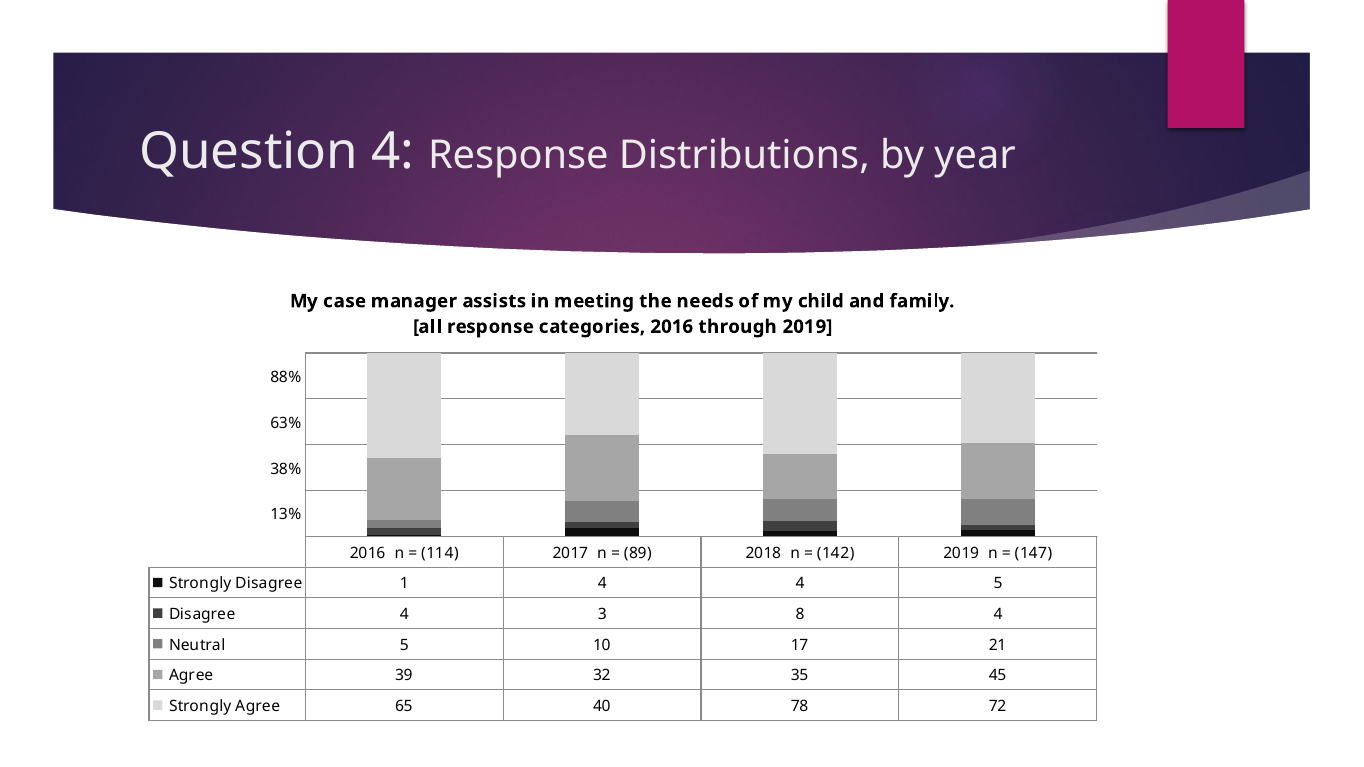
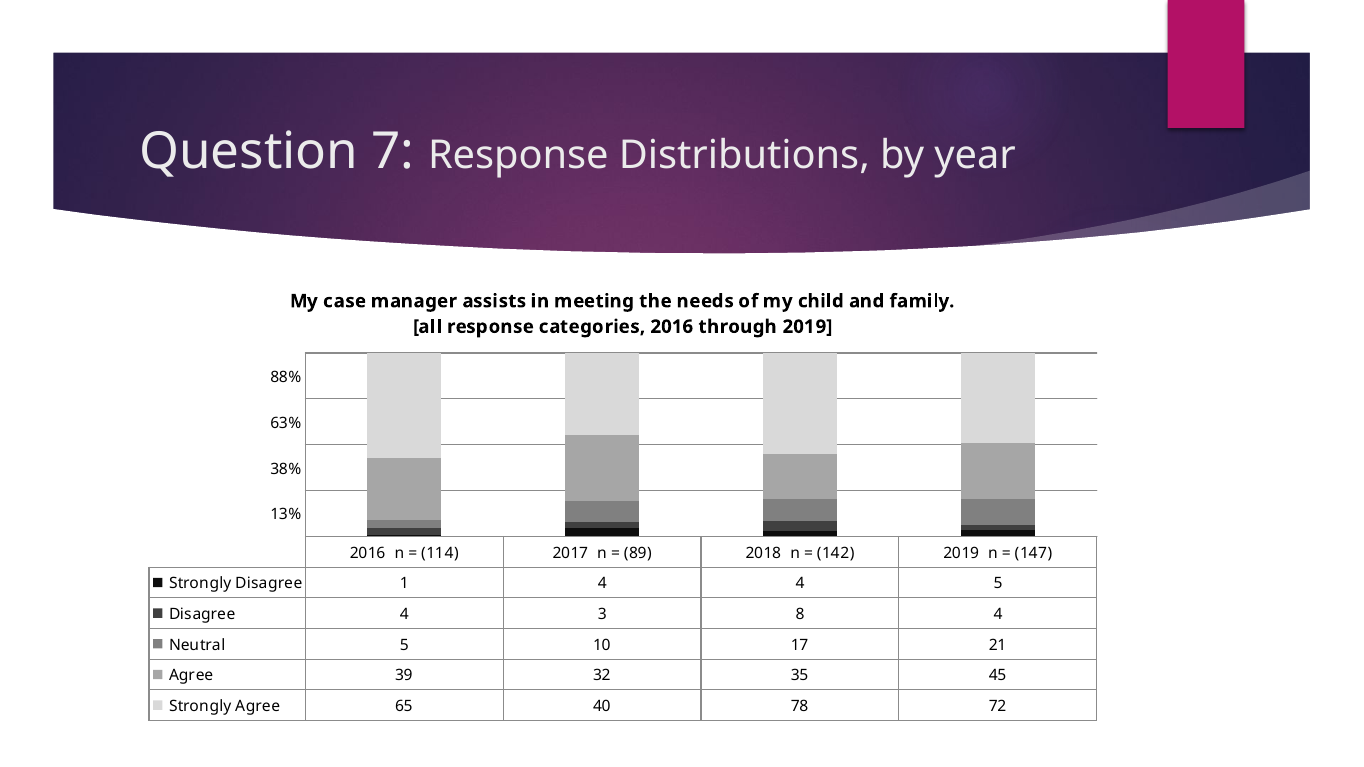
Question 4: 4 -> 7 (393, 152)
